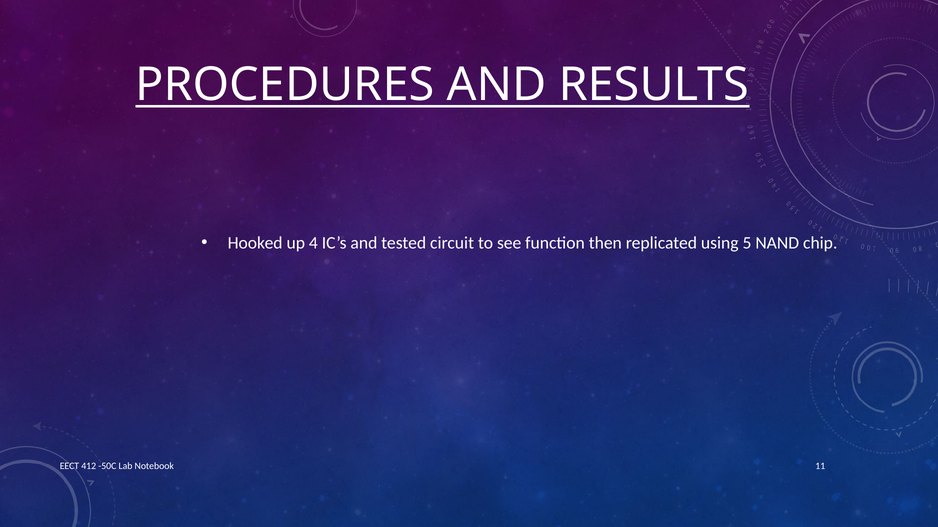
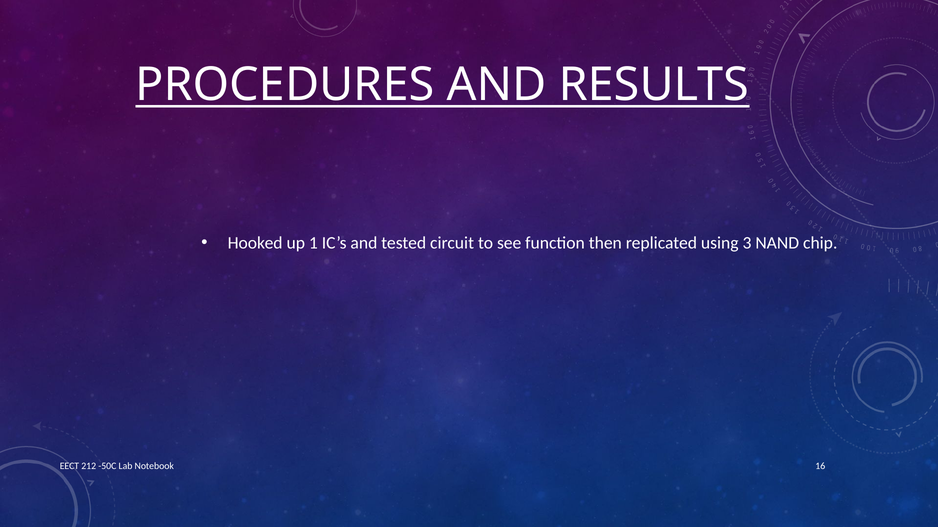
4: 4 -> 1 (313, 243)
5: 5 -> 3 (747, 243)
412: 412 -> 212 (89, 467)
11: 11 -> 16 (820, 467)
